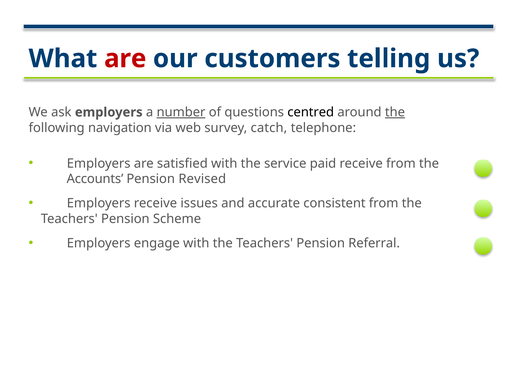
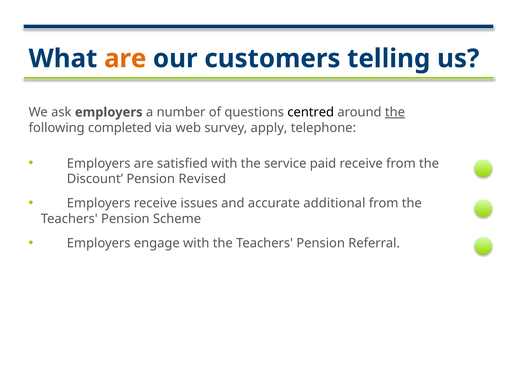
are colour: red -> orange (125, 58)
number underline: present -> none (181, 112)
navigation: navigation -> completed (120, 128)
catch: catch -> apply (269, 128)
Accounts: Accounts -> Discount (95, 179)
consistent: consistent -> additional (334, 203)
